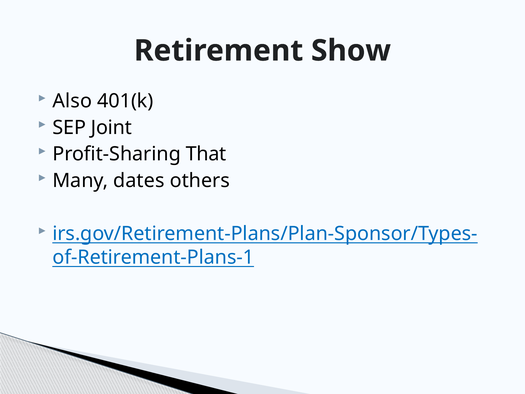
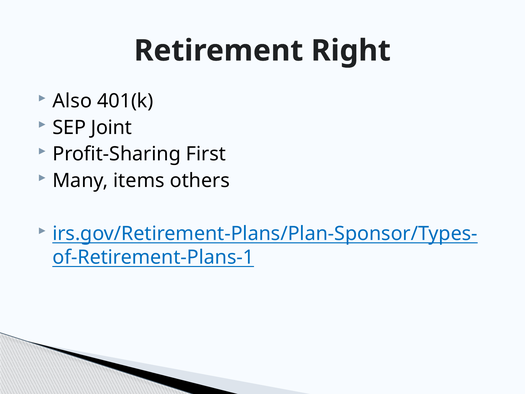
Show: Show -> Right (351, 51)
That: That -> First (206, 154)
dates: dates -> items (139, 181)
